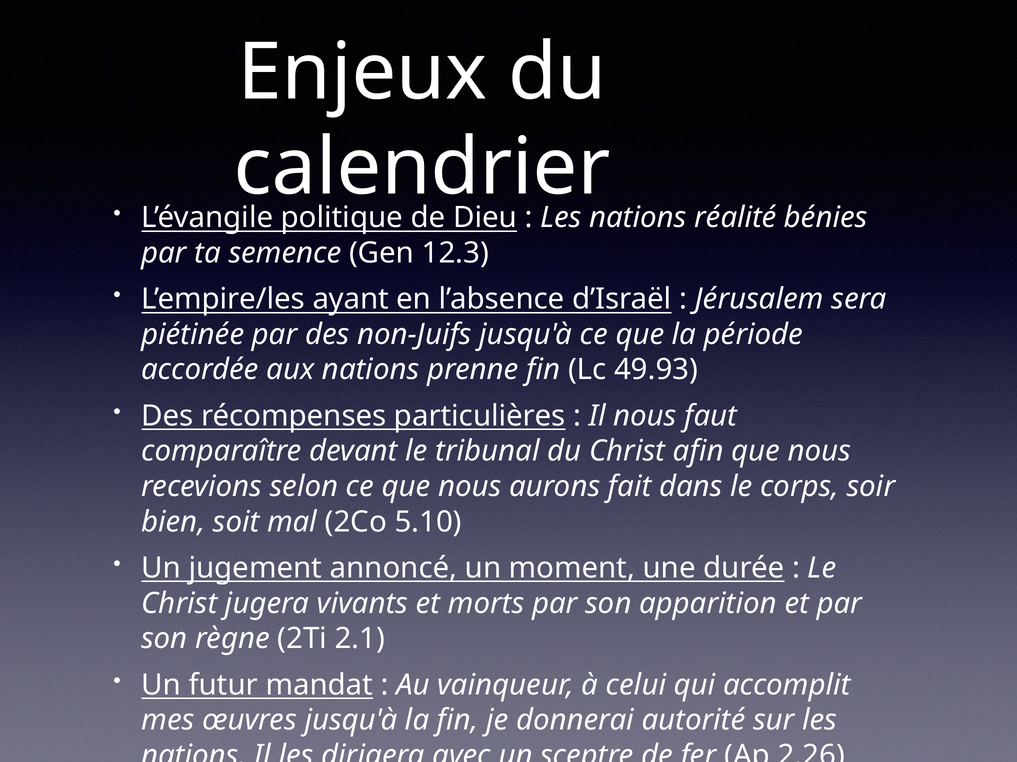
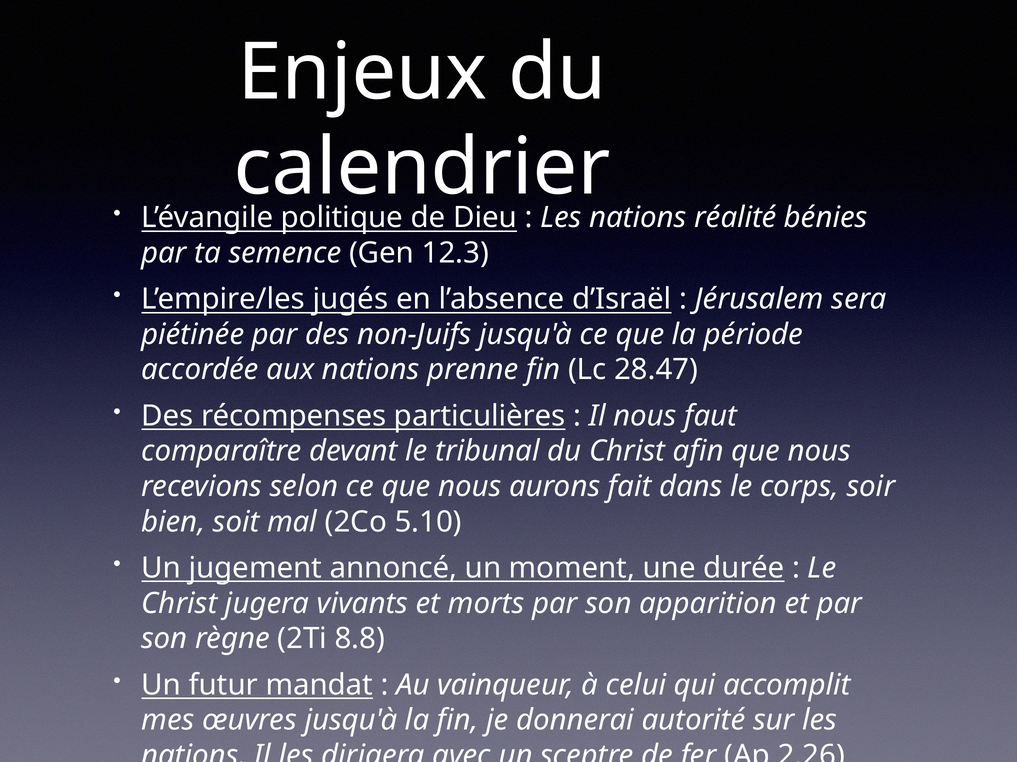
ayant: ayant -> jugés (350, 299)
49.93: 49.93 -> 28.47 (656, 370)
2.1: 2.1 -> 8.8 (360, 639)
